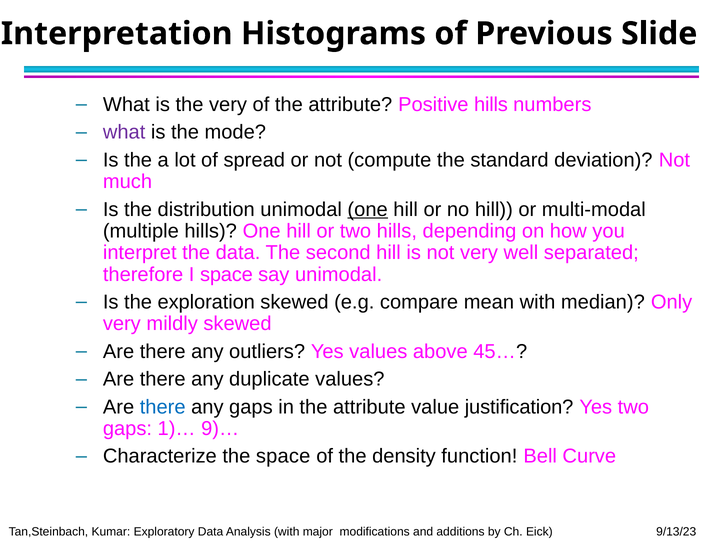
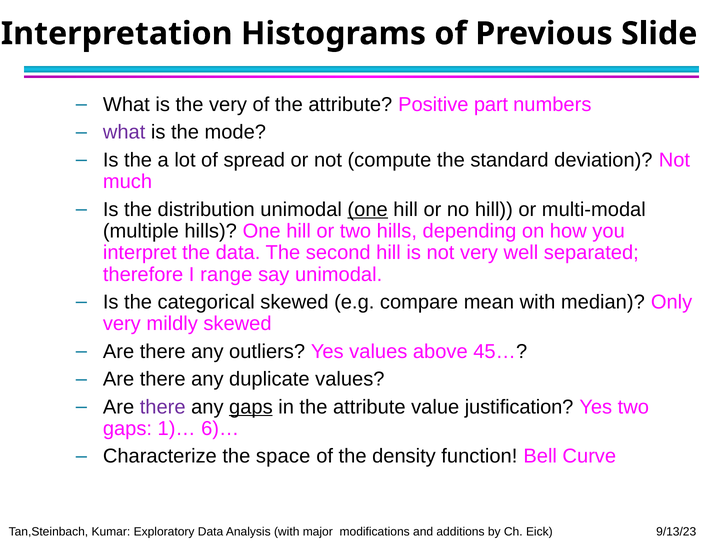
Positive hills: hills -> part (491, 105)
I space: space -> range (226, 275)
exploration: exploration -> categorical (206, 302)
there colour: blue -> purple (163, 407)
gaps underline: none -> present (251, 407)
9)…: 9)… -> 6)… (220, 429)
